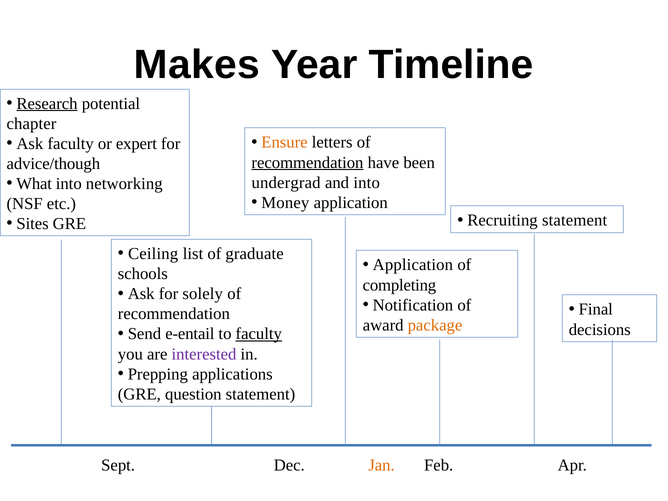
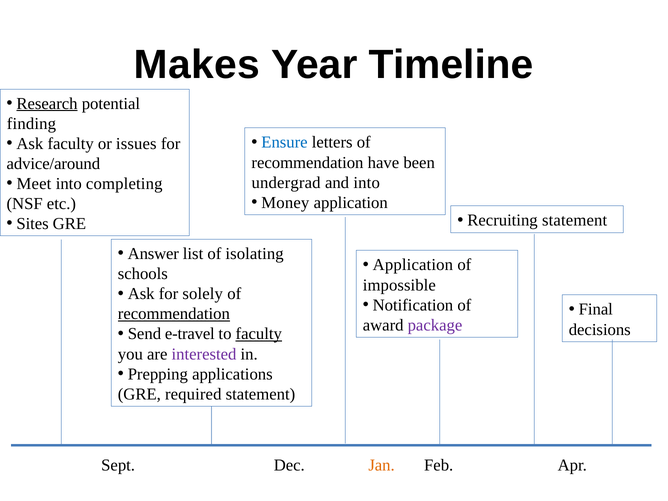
chapter: chapter -> finding (31, 124)
Ensure colour: orange -> blue (284, 142)
expert: expert -> issues (136, 144)
recommendation underline: present -> none (307, 163)
advice/though: advice/though -> advice/around (53, 164)
What: What -> Meet (34, 184)
networking: networking -> completing (124, 184)
Ceiling: Ceiling -> Answer (153, 254)
graduate: graduate -> isolating (255, 254)
completing: completing -> impossible (399, 285)
recommendation underline: none -> present (174, 314)
package colour: orange -> purple (435, 325)
e-entail: e-entail -> e-travel (190, 334)
question: question -> required (193, 394)
